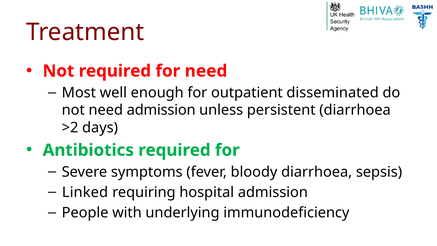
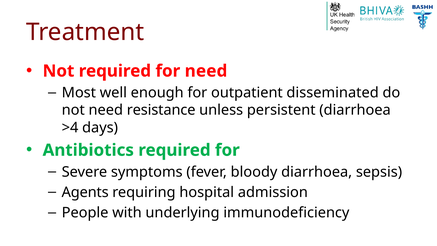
need admission: admission -> resistance (161, 110)
>2: >2 -> >4 (70, 128)
Linked: Linked -> Agents (85, 192)
